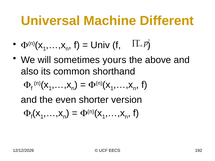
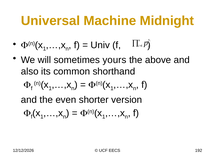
Different: Different -> Midnight (167, 21)
